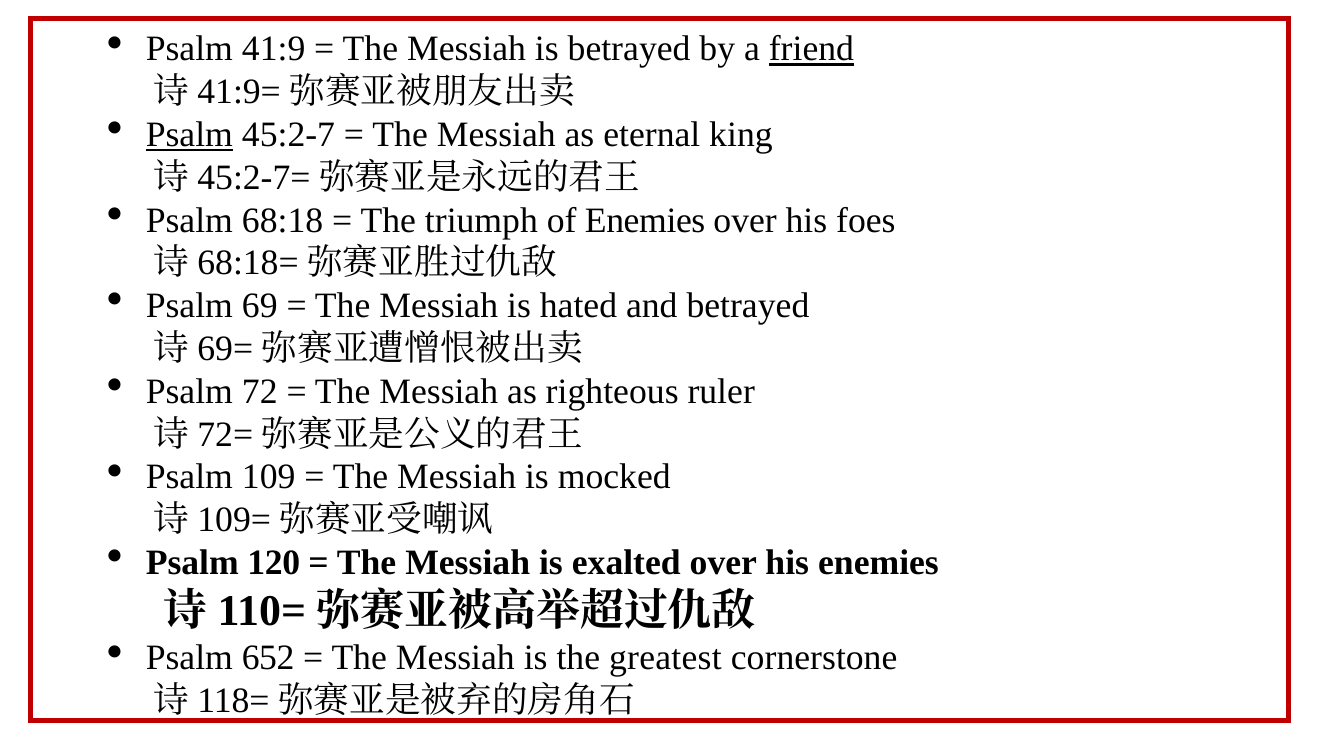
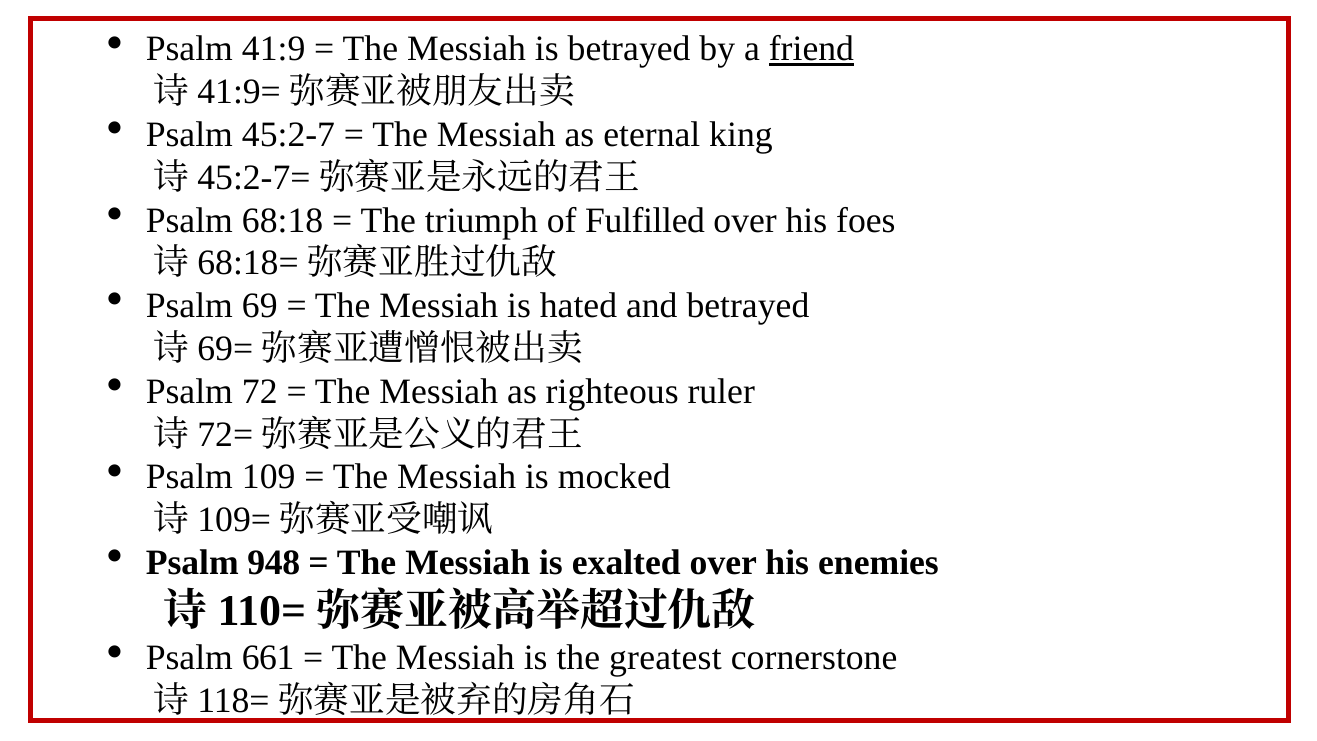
Psalm underline: present -> none (189, 135)
of Enemies: Enemies -> Fulfilled (645, 220)
120: 120 -> 948 (274, 563)
652: 652 -> 661 (268, 658)
